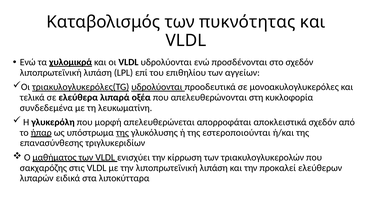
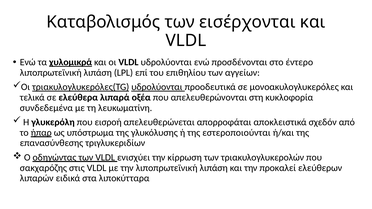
πυκνότητας: πυκνότητας -> εισέρχονται (247, 22)
στο σχεδόν: σχεδόν -> έντερο (299, 62)
μορφή: μορφή -> εισροή (108, 122)
της underline: present -> none (122, 133)
μαθήματος: μαθήματος -> οδηγώντας (54, 158)
